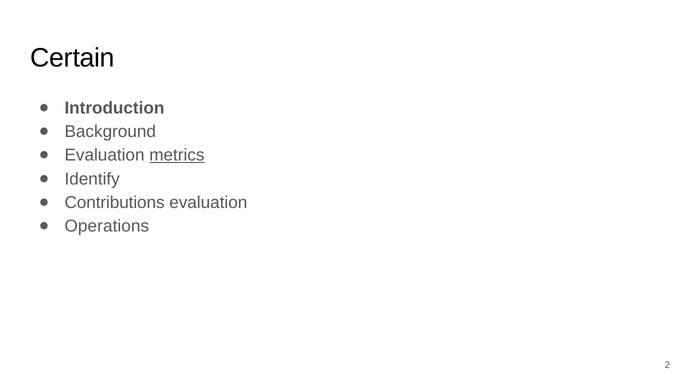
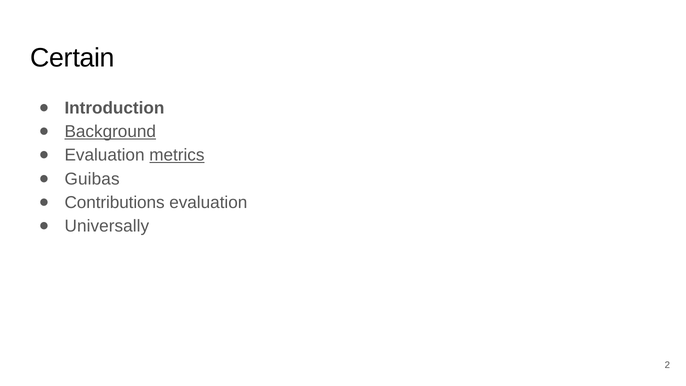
Background underline: none -> present (110, 132)
Identify: Identify -> Guibas (92, 179)
Operations: Operations -> Universally (107, 226)
